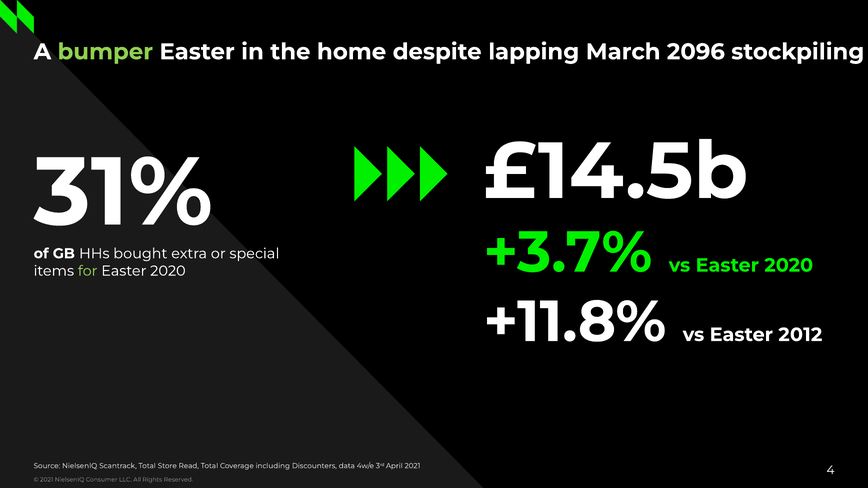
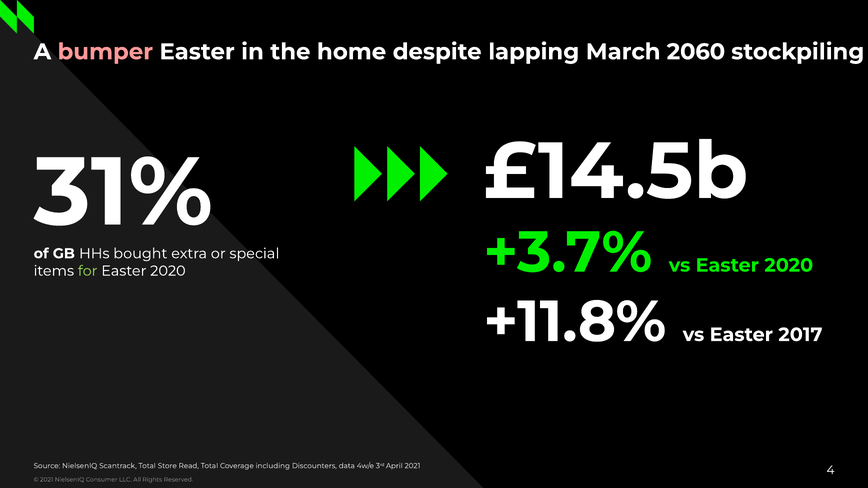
bumper colour: light green -> pink (105, 52)
2096: 2096 -> 2060 (696, 52)
2012: 2012 -> 2017 (800, 335)
